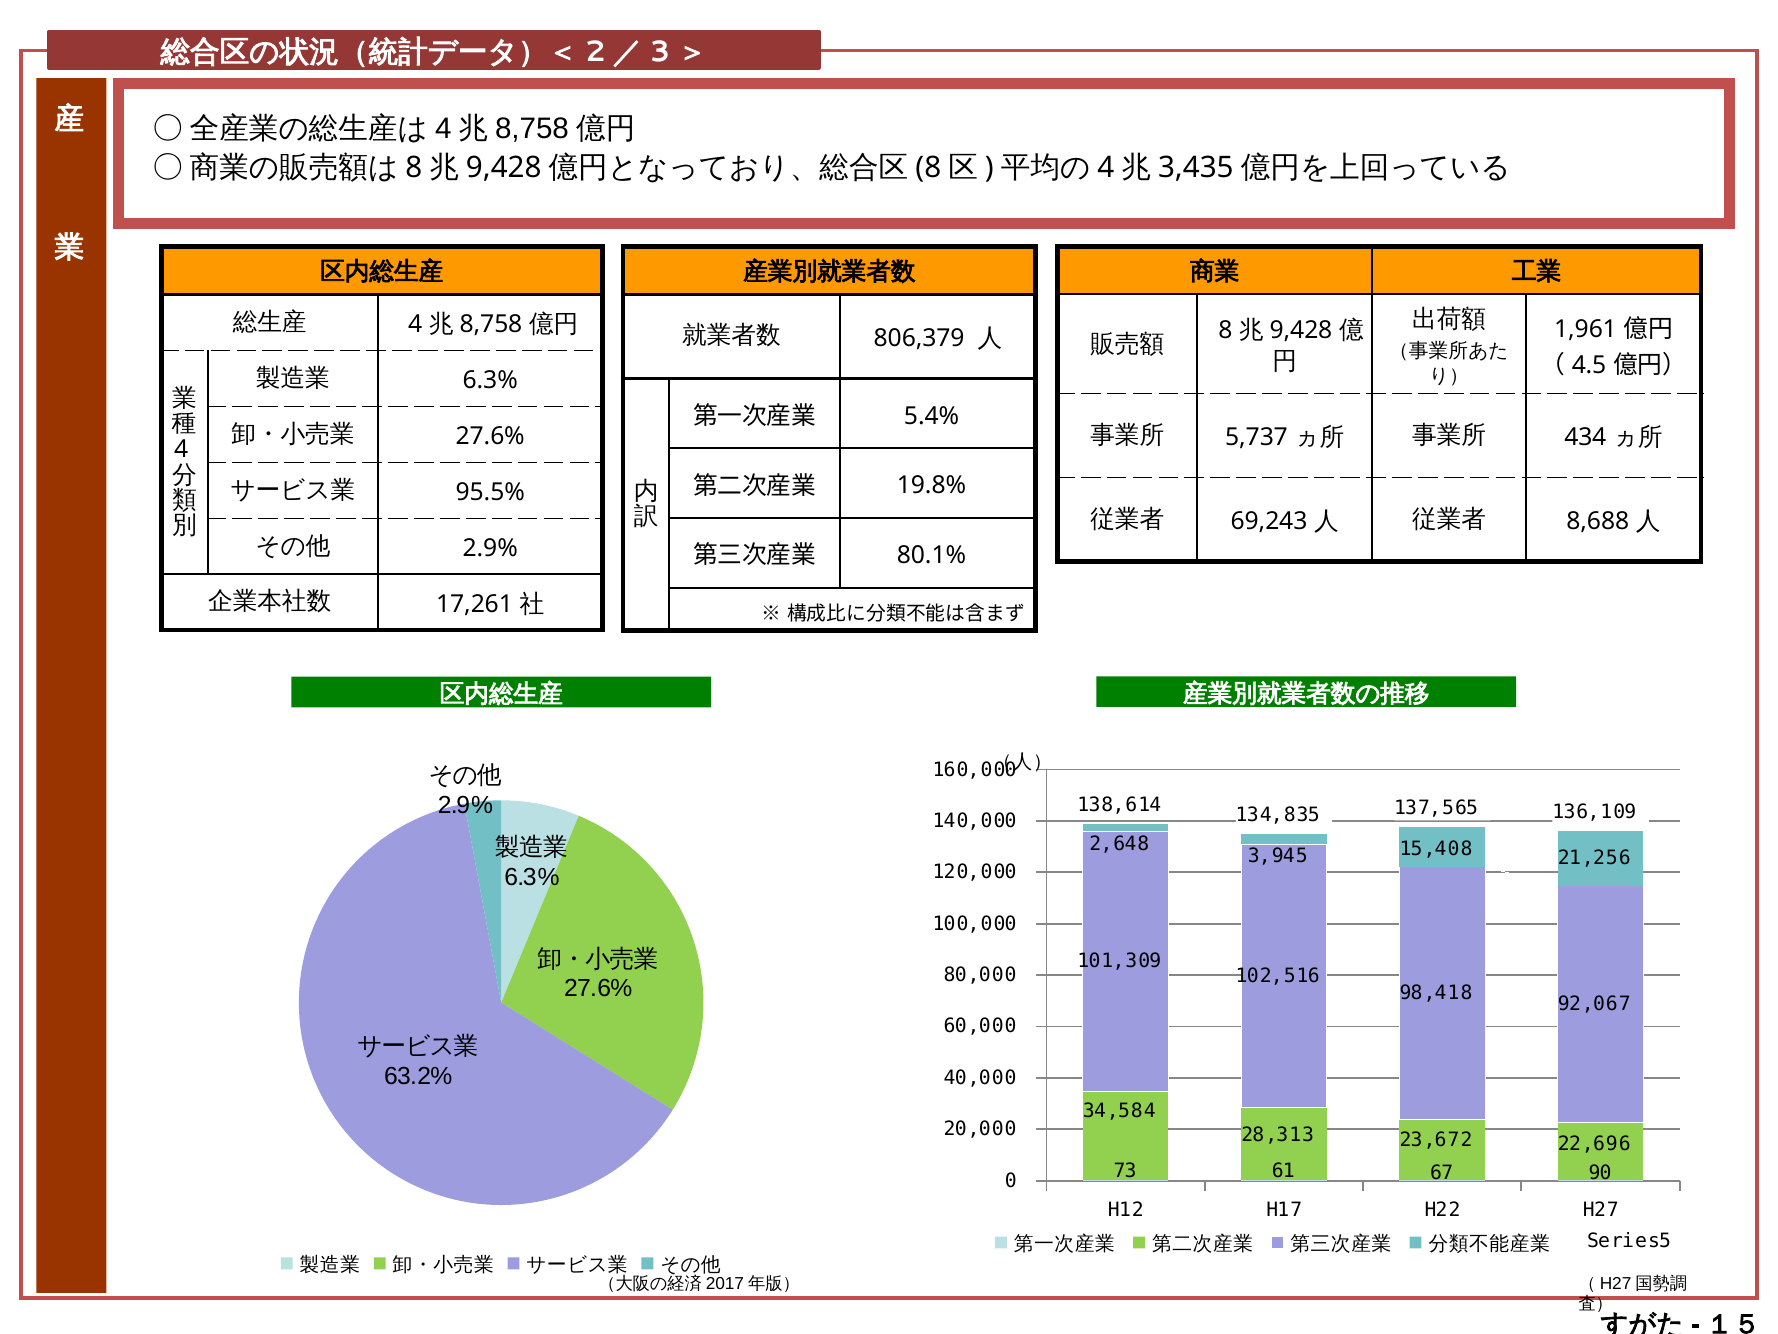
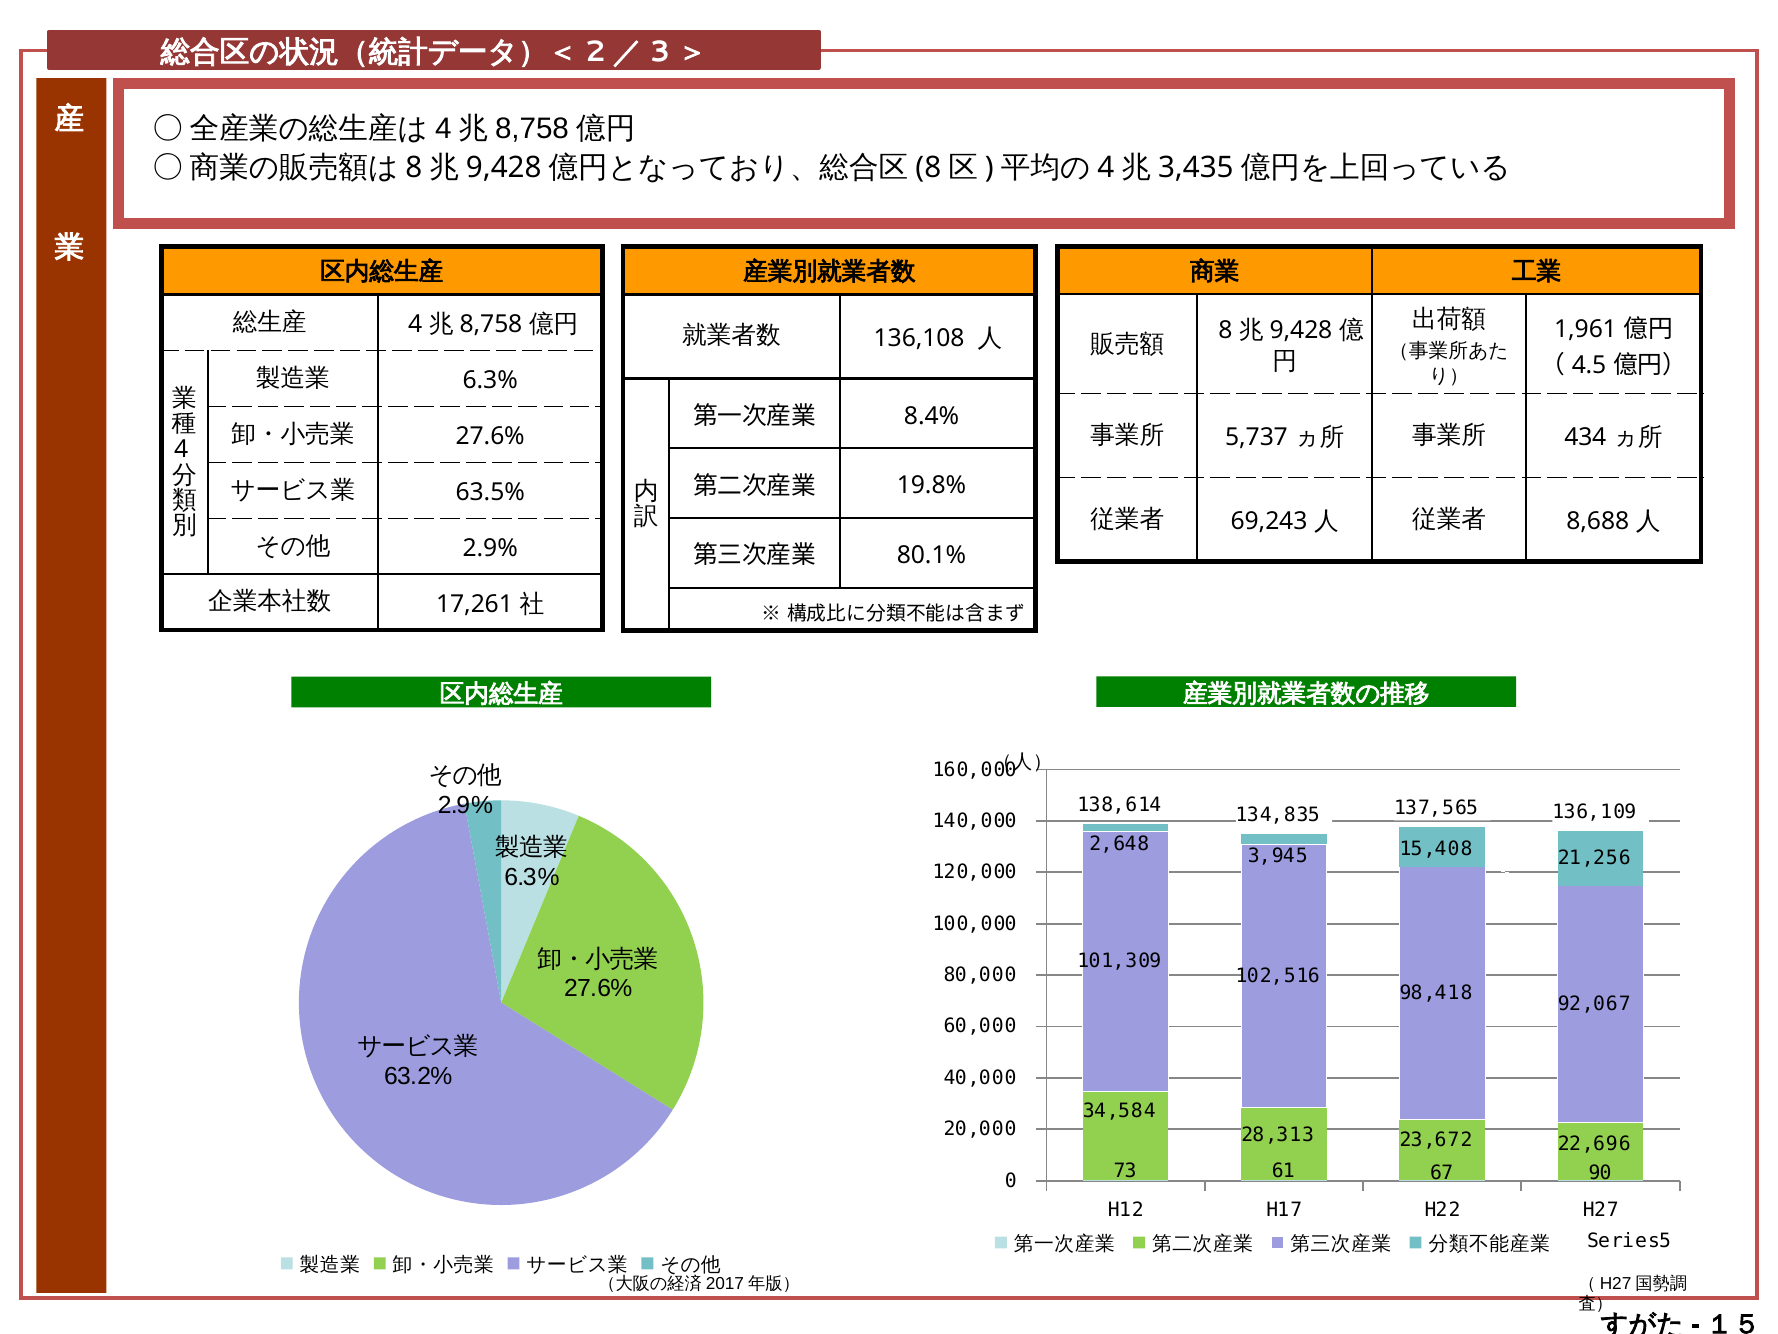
806,379: 806,379 -> 136,108 (919, 339)
5.4%: 5.4% -> 8.4% (932, 416)
95.5%: 95.5% -> 63.5% (490, 492)
